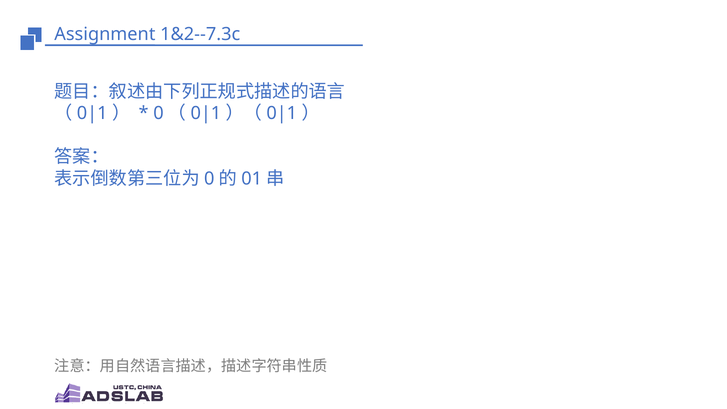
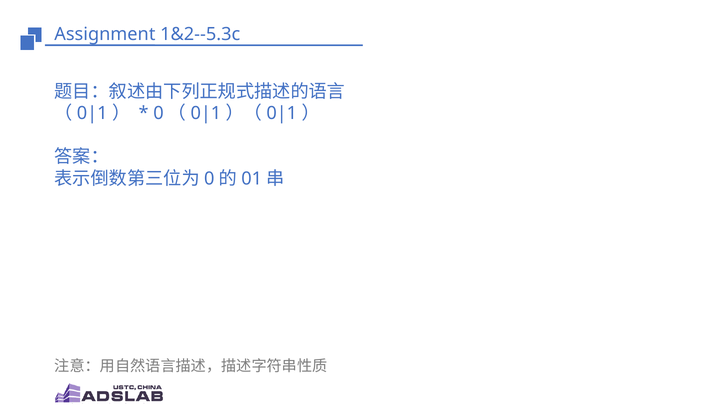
1&2--7.3c: 1&2--7.3c -> 1&2--5.3c (200, 34)
